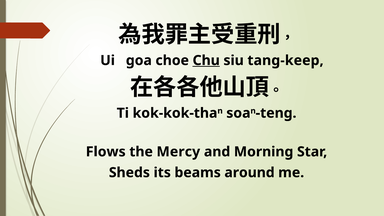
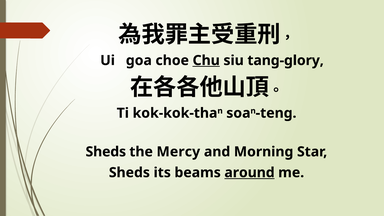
tang-keep: tang-keep -> tang-glory (286, 60)
Flows: Flows -> Sheds (106, 152)
around underline: none -> present (250, 173)
